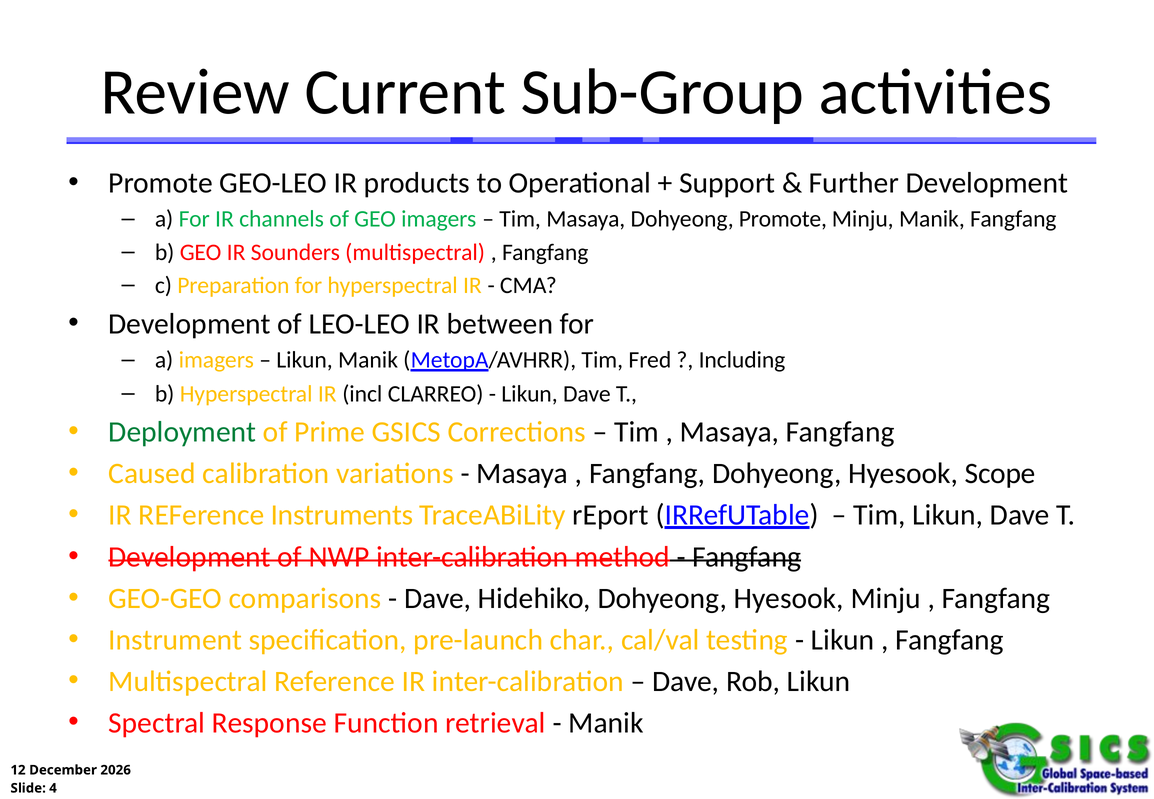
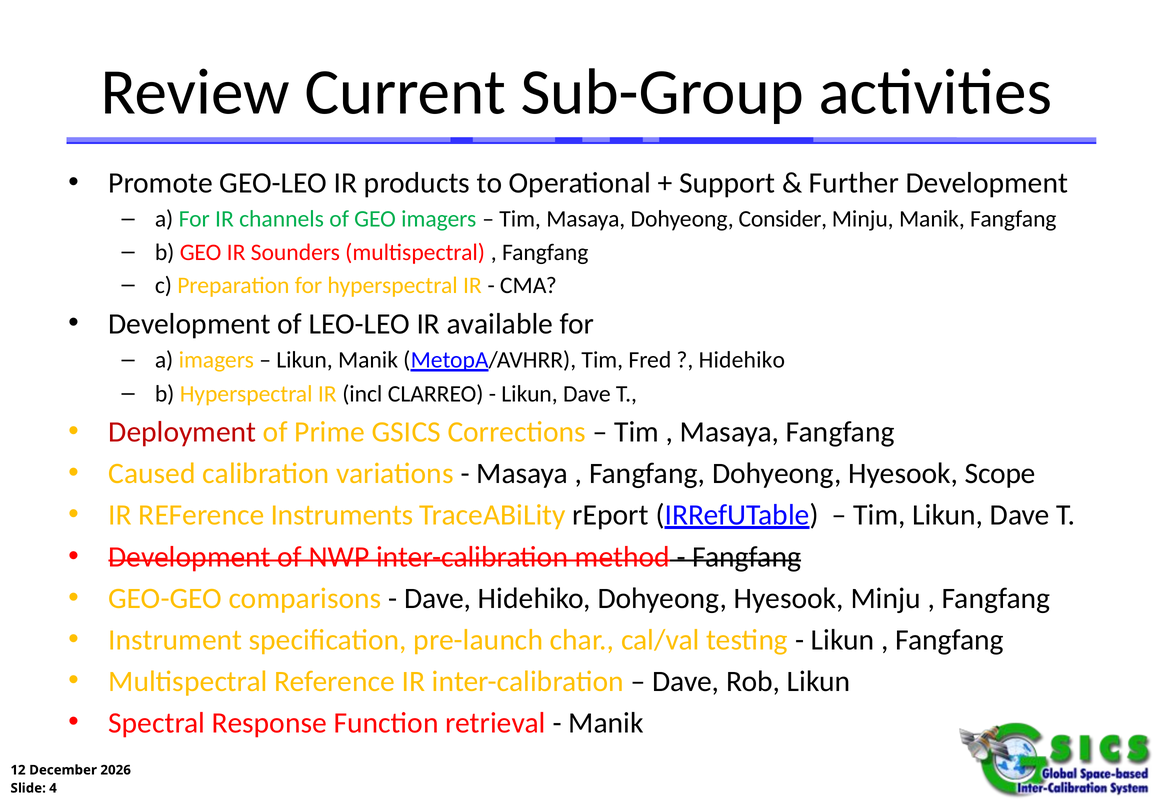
Dohyeong Promote: Promote -> Consider (783, 219)
between: between -> available (500, 324)
Including: Including -> Hidehiko (742, 360)
Deployment colour: green -> red (182, 432)
